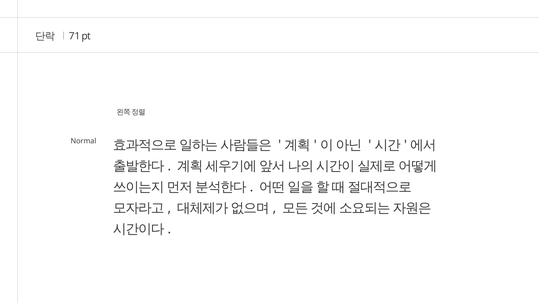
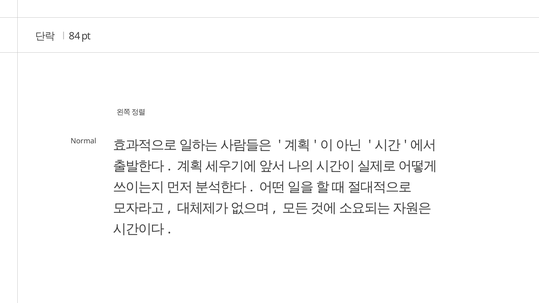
71: 71 -> 84 (74, 36)
